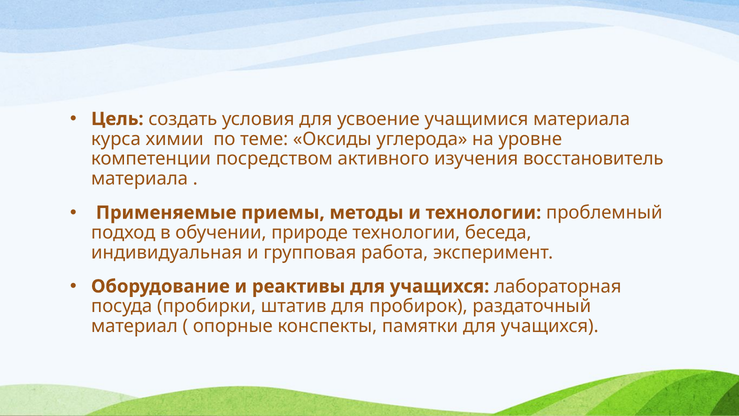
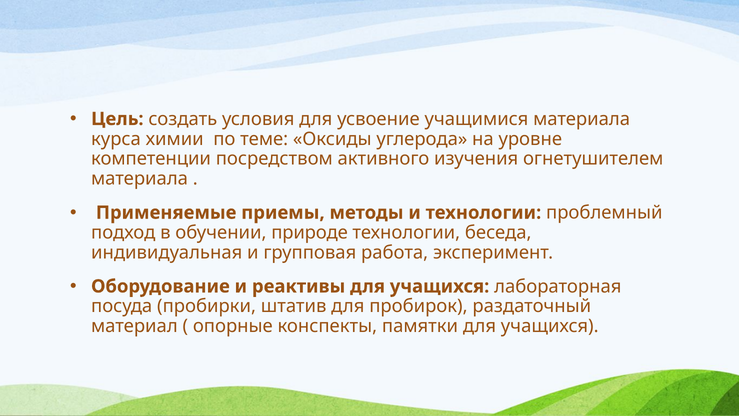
восстановитель: восстановитель -> огнетушителем (593, 159)
